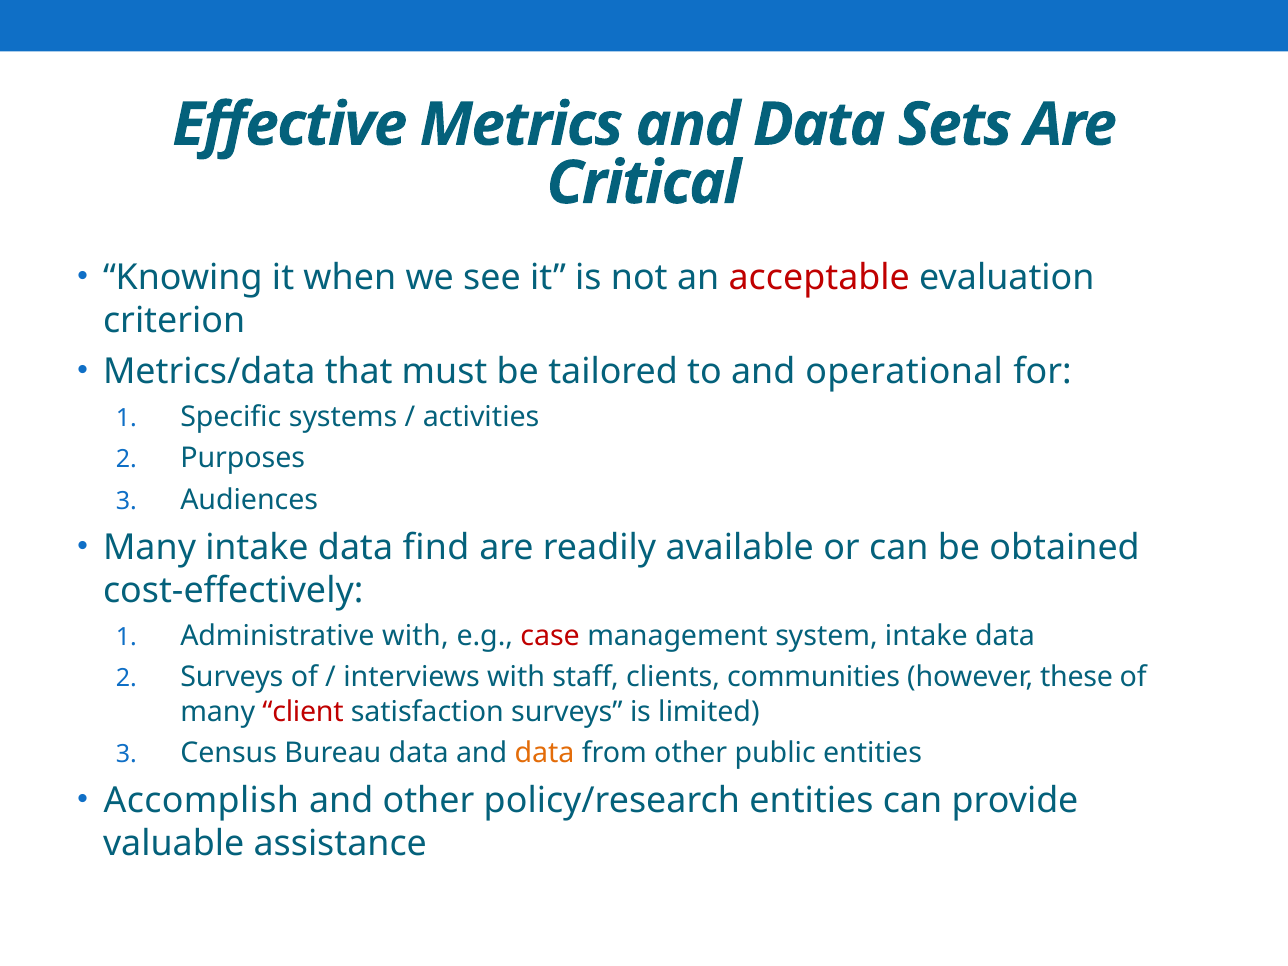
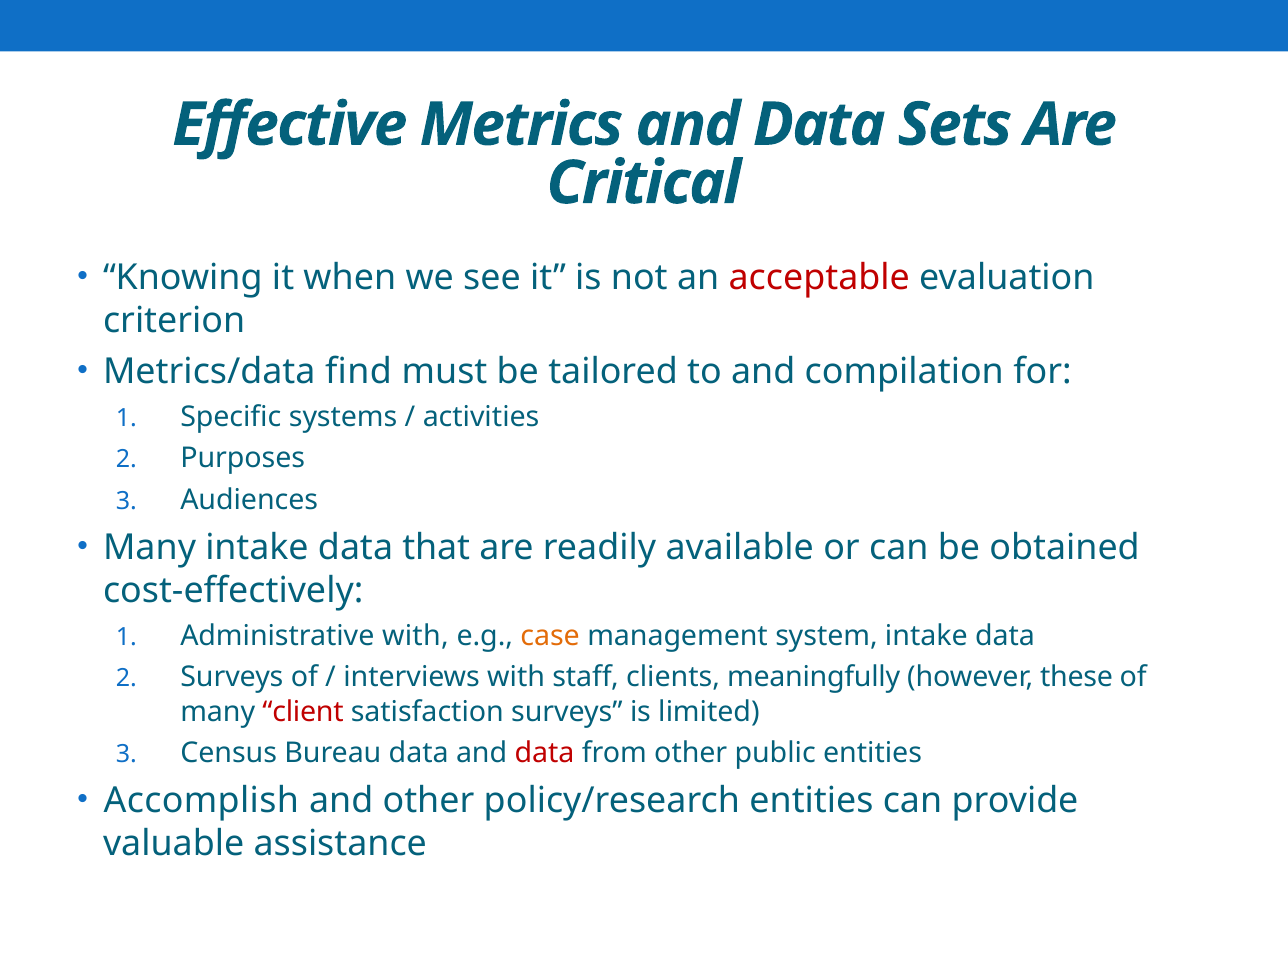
that: that -> find (358, 372)
operational: operational -> compilation (904, 372)
find: find -> that (436, 548)
case colour: red -> orange (550, 636)
communities: communities -> meaningfully (814, 677)
data colour: orange -> red (545, 753)
